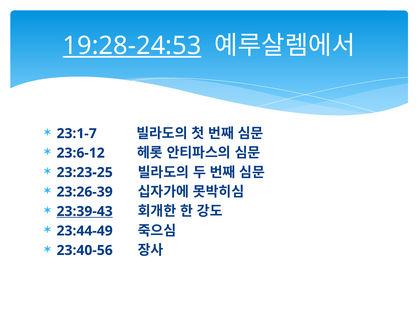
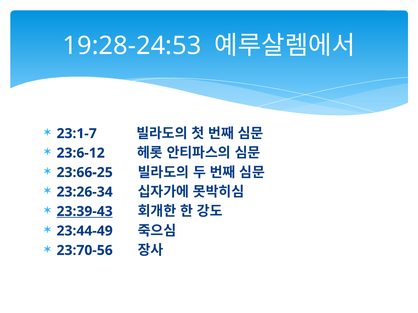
19:28-24:53 underline: present -> none (132, 46)
23:23-25: 23:23-25 -> 23:66-25 (85, 173)
23:26-39: 23:26-39 -> 23:26-34 (85, 192)
23:40-56: 23:40-56 -> 23:70-56 (85, 251)
